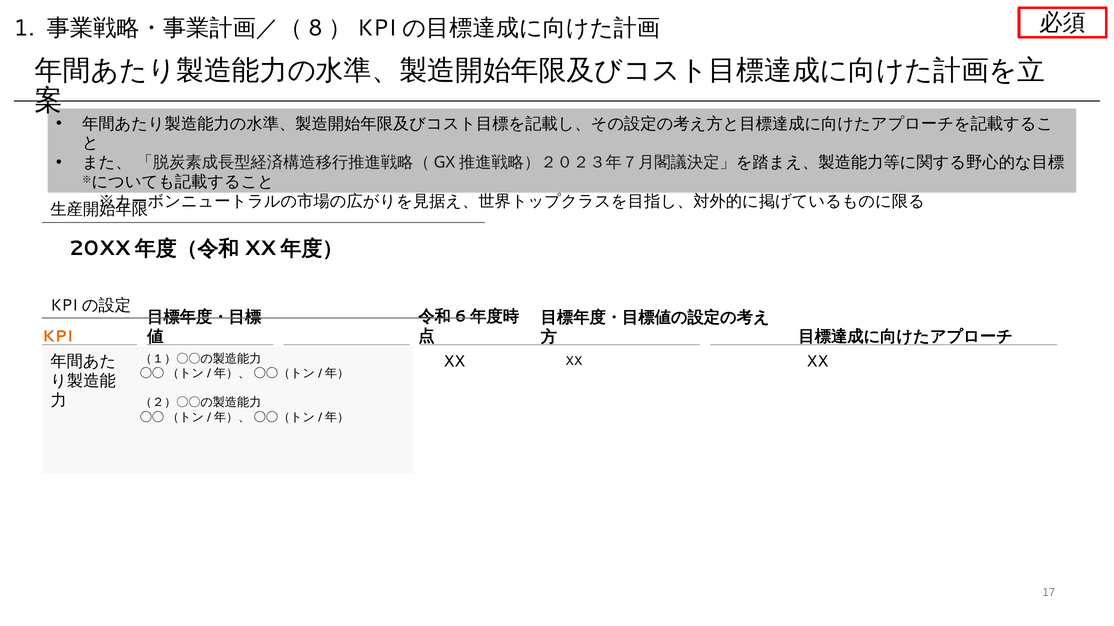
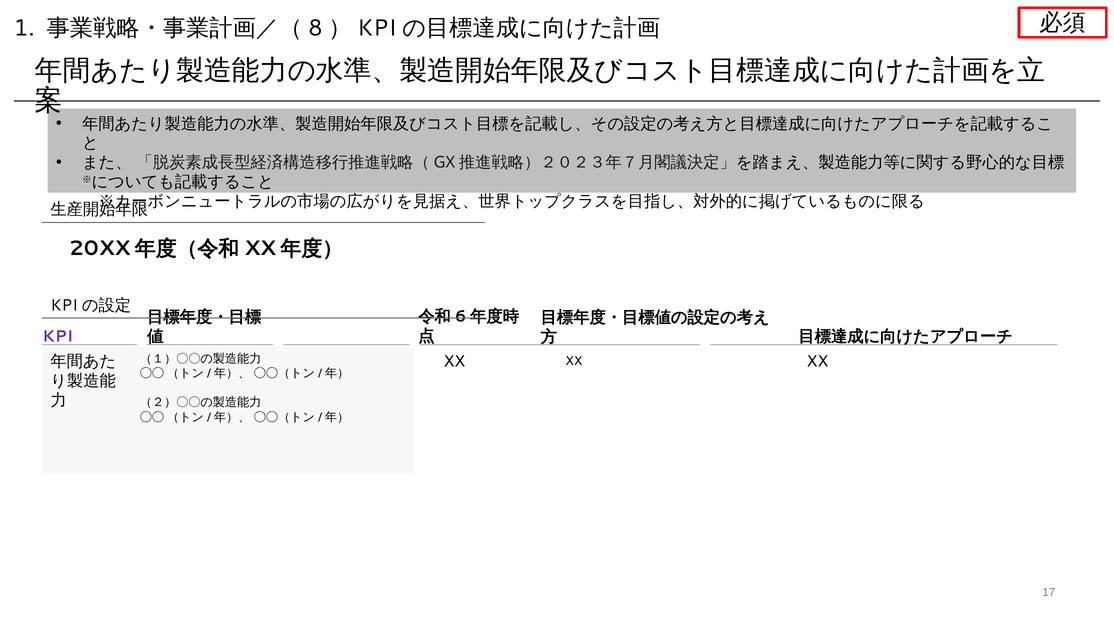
KPI colour: orange -> purple (58, 337)
